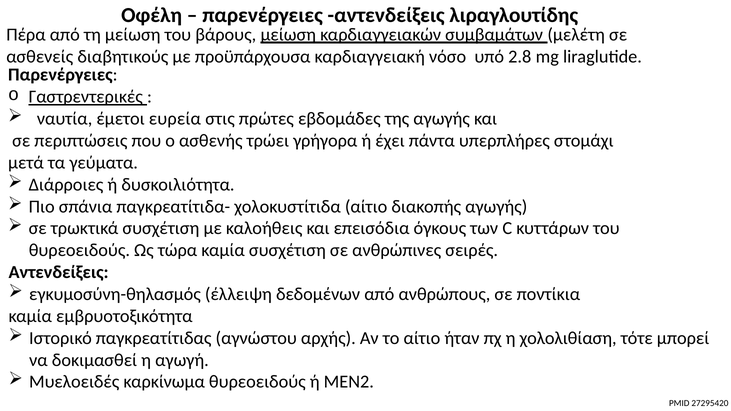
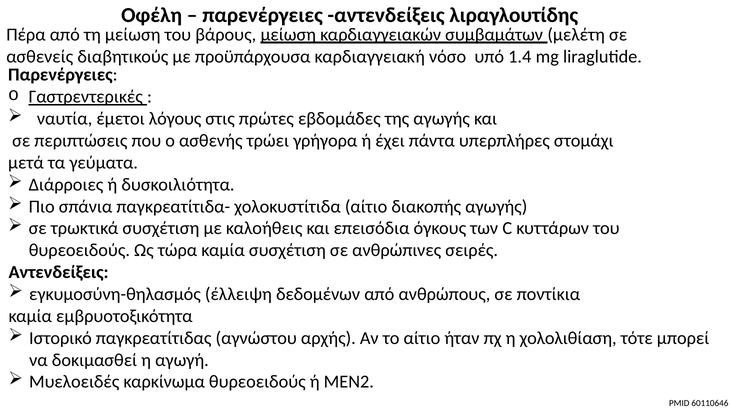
2.8: 2.8 -> 1.4 (520, 57)
ευρεία: ευρεία -> λόγους (175, 119)
27295420: 27295420 -> 60110646 (710, 403)
